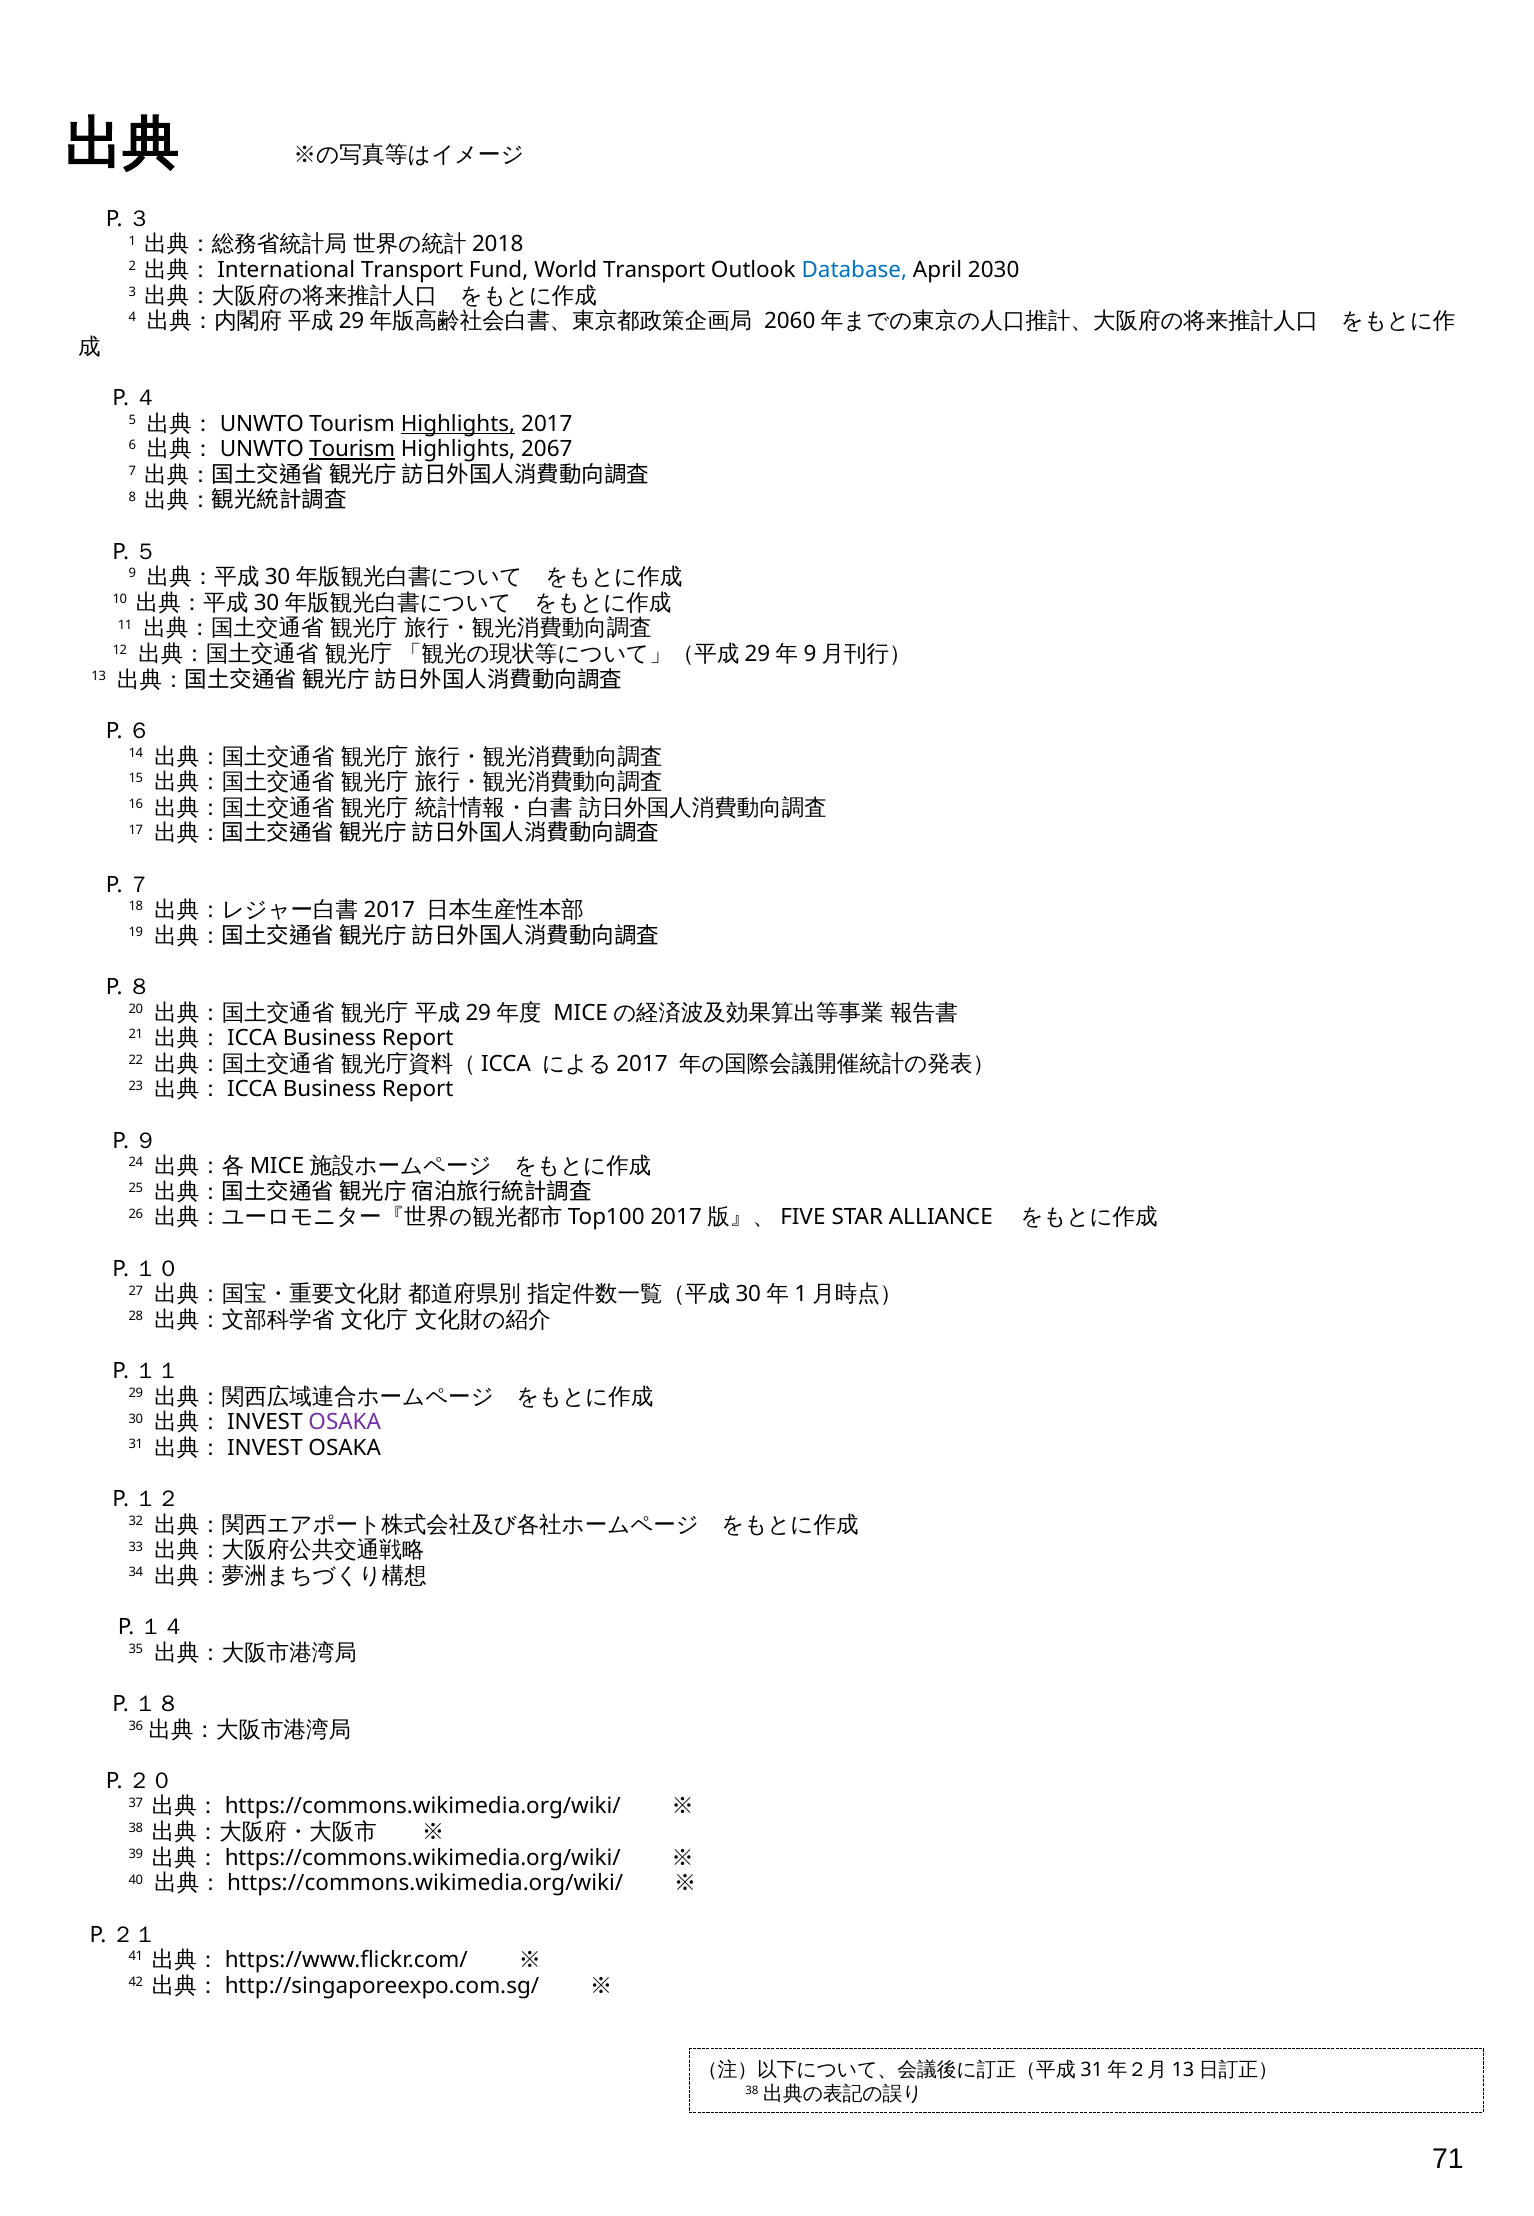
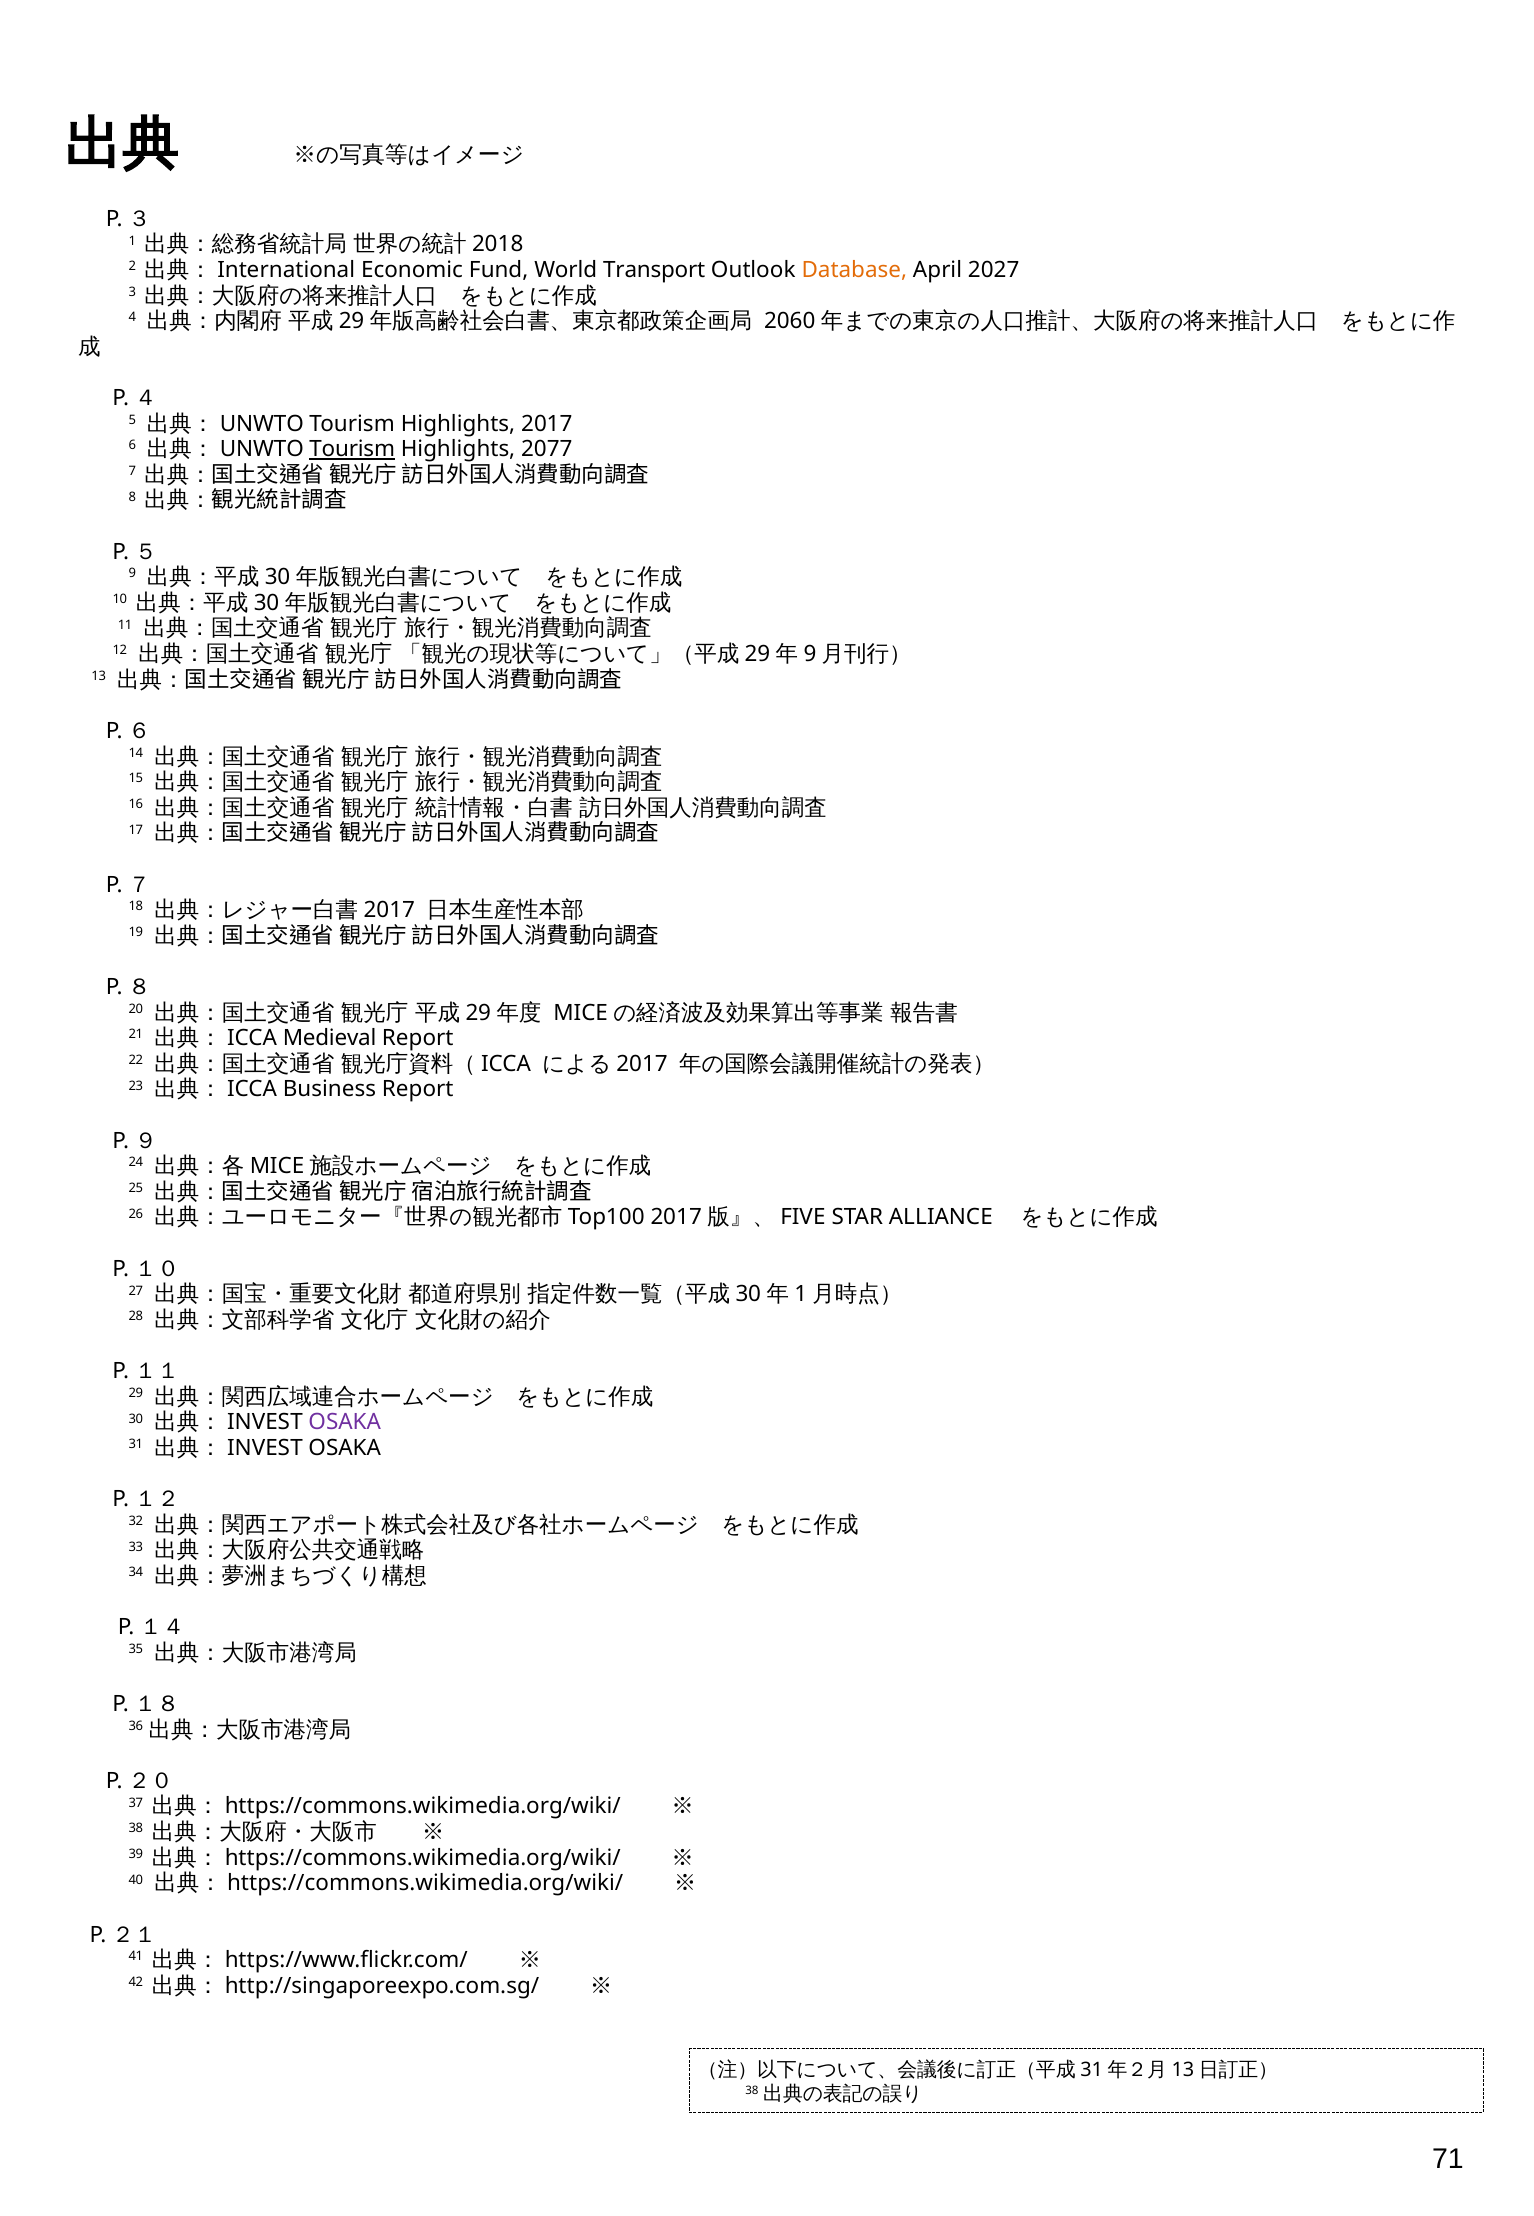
Transport: Transport -> Economic (412, 270)
Database colour: blue -> orange (854, 270)
2030: 2030 -> 2027 (994, 270)
Highlights underline: present -> none (458, 424)
2067: 2067 -> 2077 (547, 449)
Business: Business -> Medieval (330, 1038)
